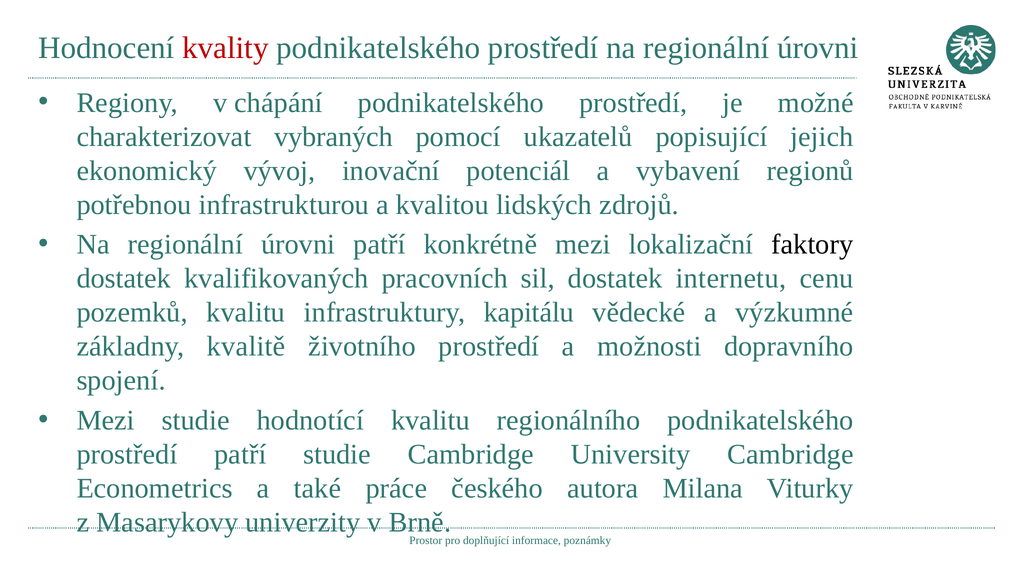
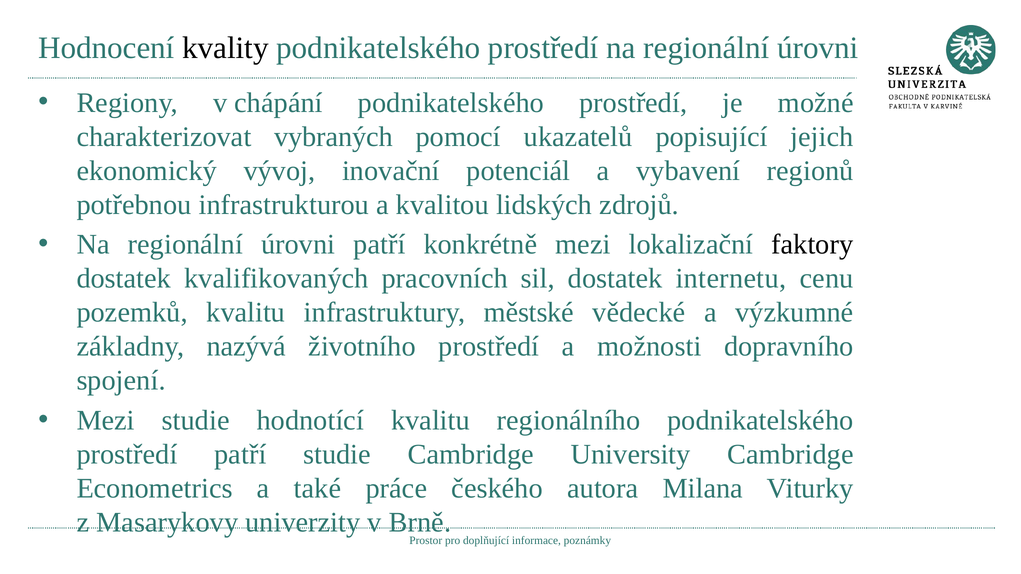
kvality colour: red -> black (225, 48)
kapitálu: kapitálu -> městské (529, 313)
kvalitě: kvalitě -> nazývá (246, 347)
